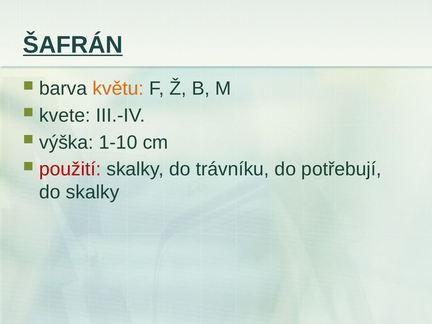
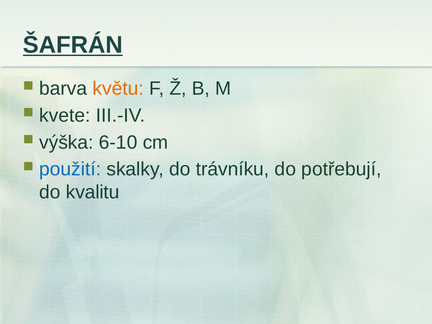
1-10: 1-10 -> 6-10 (118, 142)
použití colour: red -> blue (70, 169)
do skalky: skalky -> kvalitu (93, 192)
